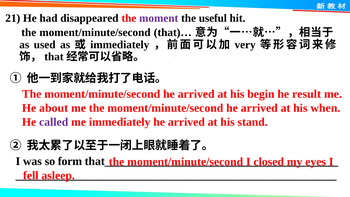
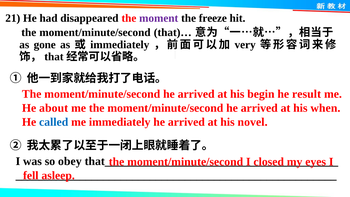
useful: useful -> freeze (213, 18)
used: used -> gone (45, 45)
called colour: purple -> blue (54, 122)
stand: stand -> novel (253, 122)
form: form -> obey (70, 161)
